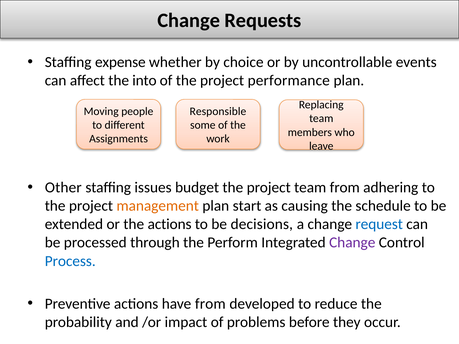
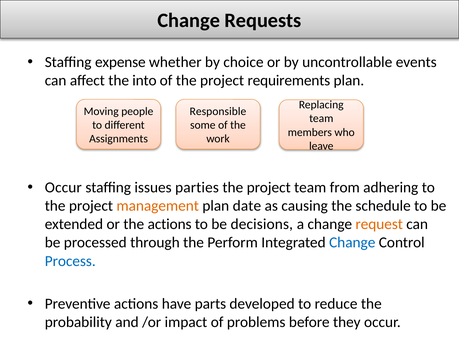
performance: performance -> requirements (289, 81)
Other: Other -> Occur (63, 188)
budget: budget -> parties (197, 188)
start: start -> date (247, 206)
request colour: blue -> orange (379, 224)
Change colour: purple -> blue (352, 243)
have from: from -> parts (210, 304)
